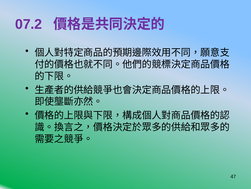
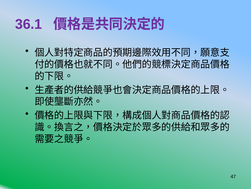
07.2: 07.2 -> 36.1 (29, 24)
